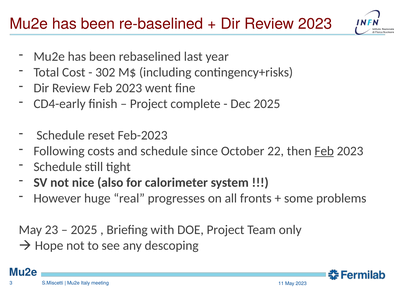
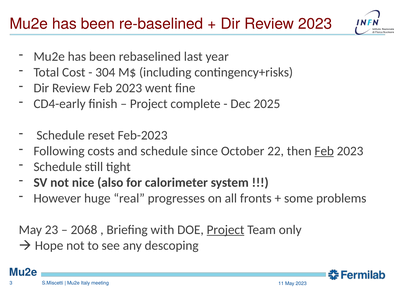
302: 302 -> 304 (105, 73)
2025: 2025 -> 2068 (84, 230)
Project underline: none -> present (226, 230)
